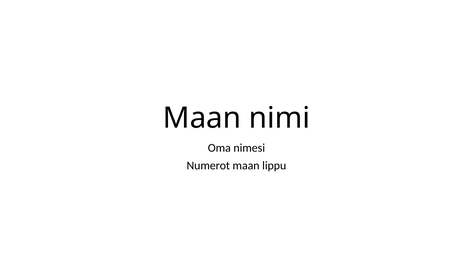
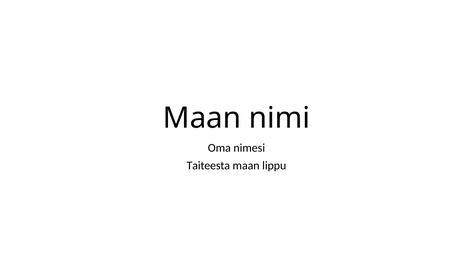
Numerot: Numerot -> Taiteesta (208, 166)
